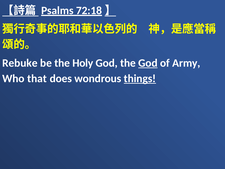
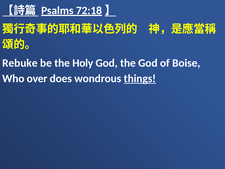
God underline: present -> none (148, 63)
Army: Army -> Boise (186, 63)
that: that -> over (37, 78)
